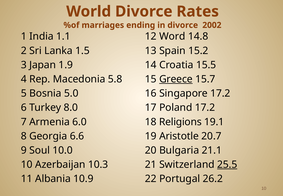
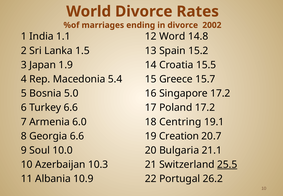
5.8: 5.8 -> 5.4 (115, 79)
Greece underline: present -> none (176, 79)
Turkey 8.0: 8.0 -> 6.6 (71, 108)
Religions: Religions -> Centring (180, 122)
Aristotle: Aristotle -> Creation (179, 136)
